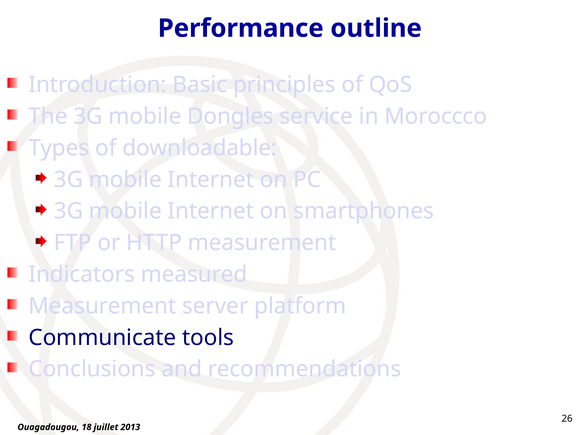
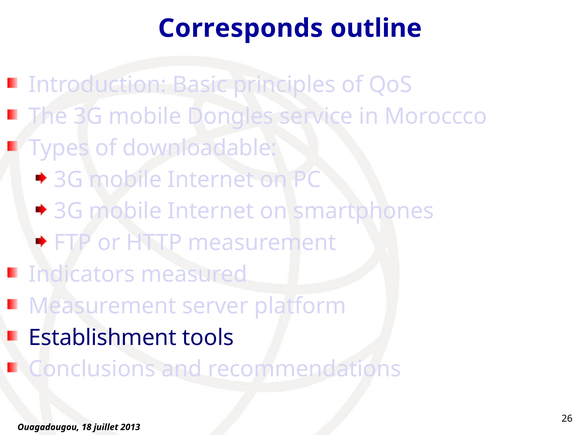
Performance: Performance -> Corresponds (241, 28)
Communicate: Communicate -> Establishment (102, 338)
